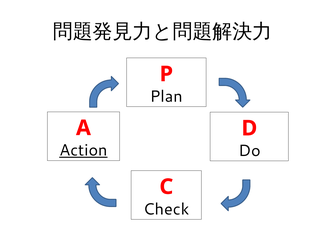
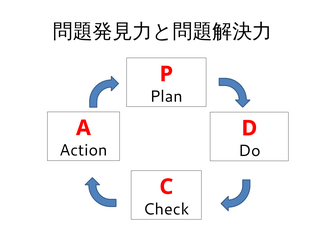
Action underline: present -> none (83, 150)
